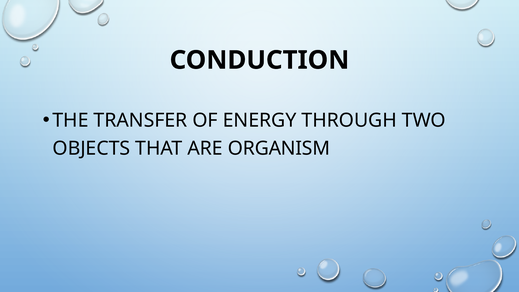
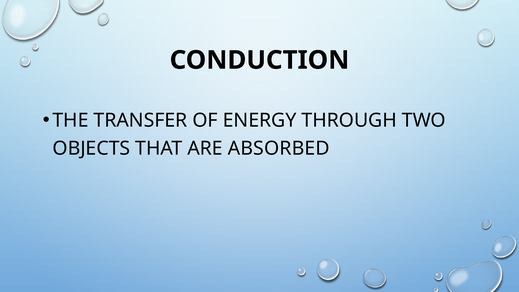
ORGANISM: ORGANISM -> ABSORBED (279, 148)
